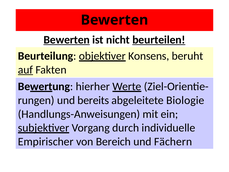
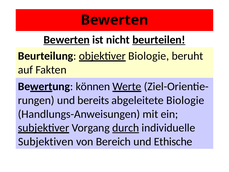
Konsens: Konsens -> Biologie (149, 56)
auf underline: present -> none (25, 70)
hierher: hierher -> können (93, 86)
durch underline: none -> present (126, 128)
Empirischer: Empirischer -> Subjektiven (46, 141)
Fächern: Fächern -> Ethische (173, 141)
